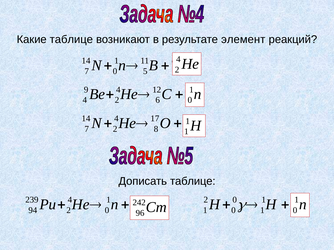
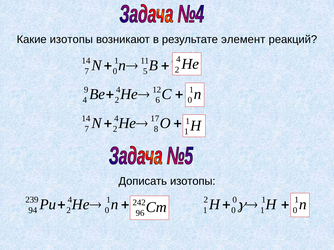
Какие таблице: таблице -> изотопы (71, 40)
Дописать таблице: таблице -> изотопы (193, 182)
